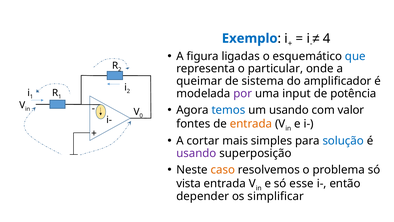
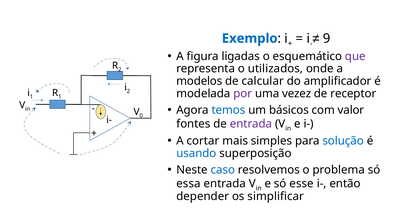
4: 4 -> 9 (327, 38)
que colour: blue -> purple (355, 56)
particular: particular -> utilizados (275, 69)
queimar: queimar -> modelos (199, 81)
sistema: sistema -> calcular (263, 81)
input: input -> vezez (297, 93)
potência: potência -> receptor (353, 93)
um usando: usando -> básicos (289, 110)
entrada colour: orange -> purple (251, 124)
usando colour: purple -> blue (196, 153)
caso colour: orange -> blue (223, 170)
vista: vista -> essa (188, 183)
